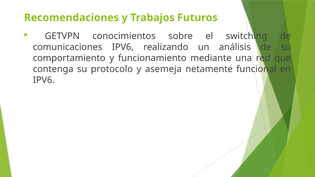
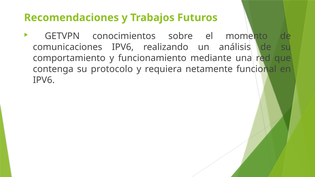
switching: switching -> momento (247, 36)
asemeja: asemeja -> requiera (163, 69)
